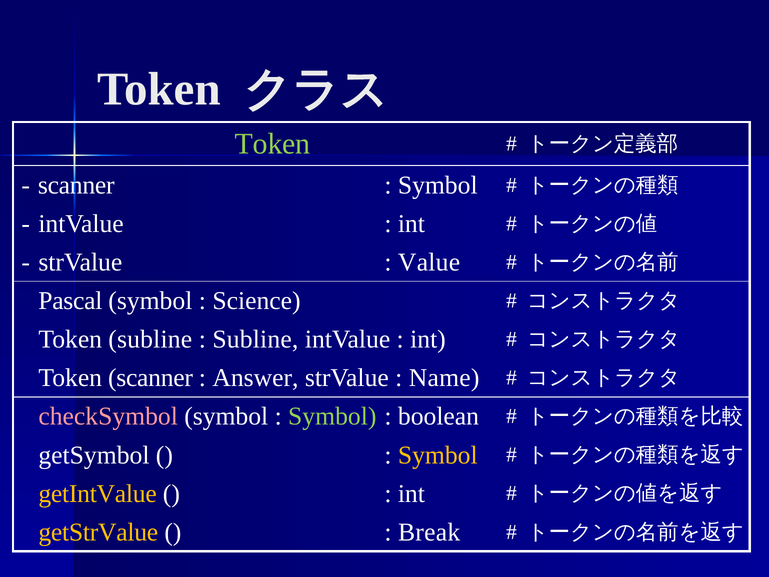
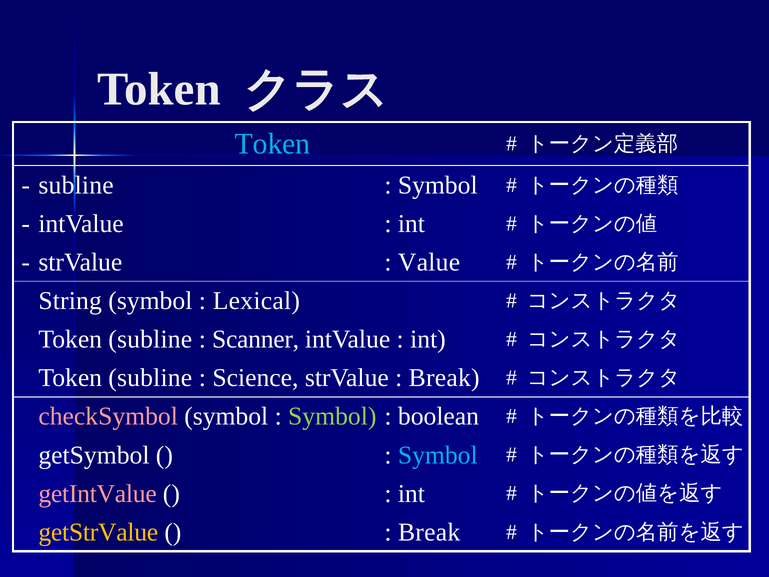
Token colour: light green -> light blue (272, 144)
scanner: scanner -> subline (76, 185)
Pascal: Pascal -> String (70, 301)
Science: Science -> Lexical (256, 301)
Subline: Subline -> Scanner (256, 339)
scanner: scanner -> subline (150, 378)
Answer: Answer -> Science (255, 378)
Name: Name -> Break (444, 378)
Symbol colour: yellow -> light blue (438, 455)
getIntValue colour: yellow -> pink (98, 493)
